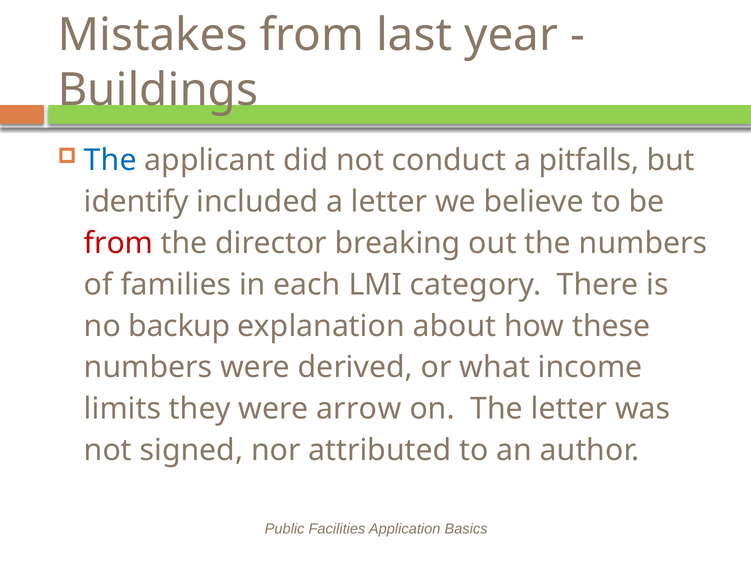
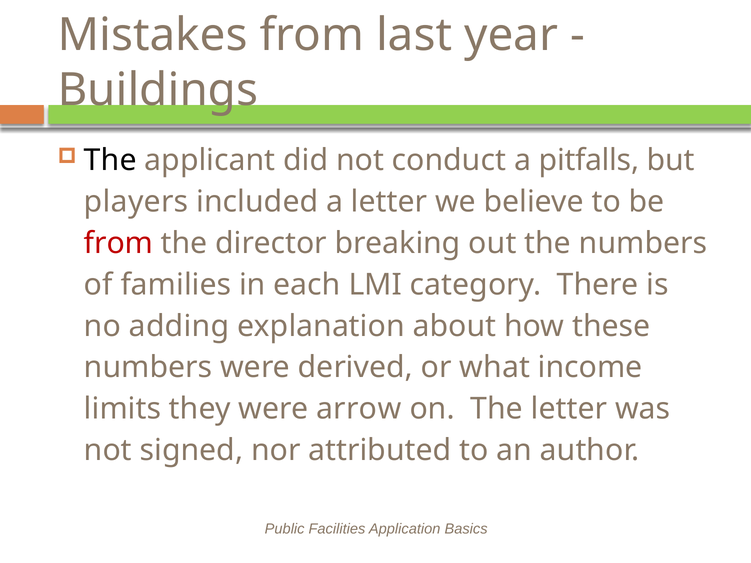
The colour: blue -> black (110, 161)
identify: identify -> players (136, 202)
backup: backup -> adding (179, 326)
